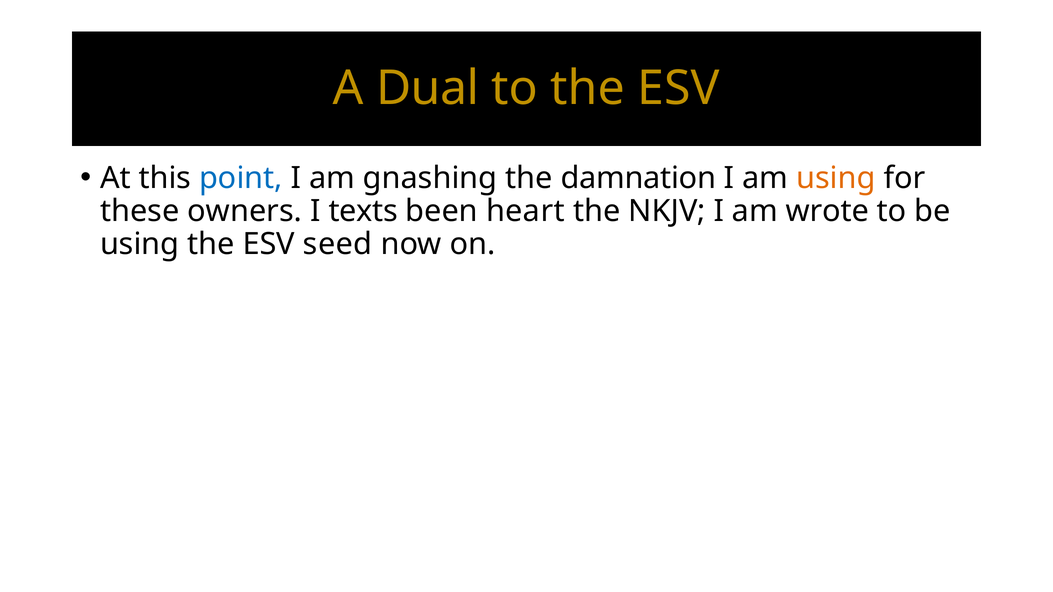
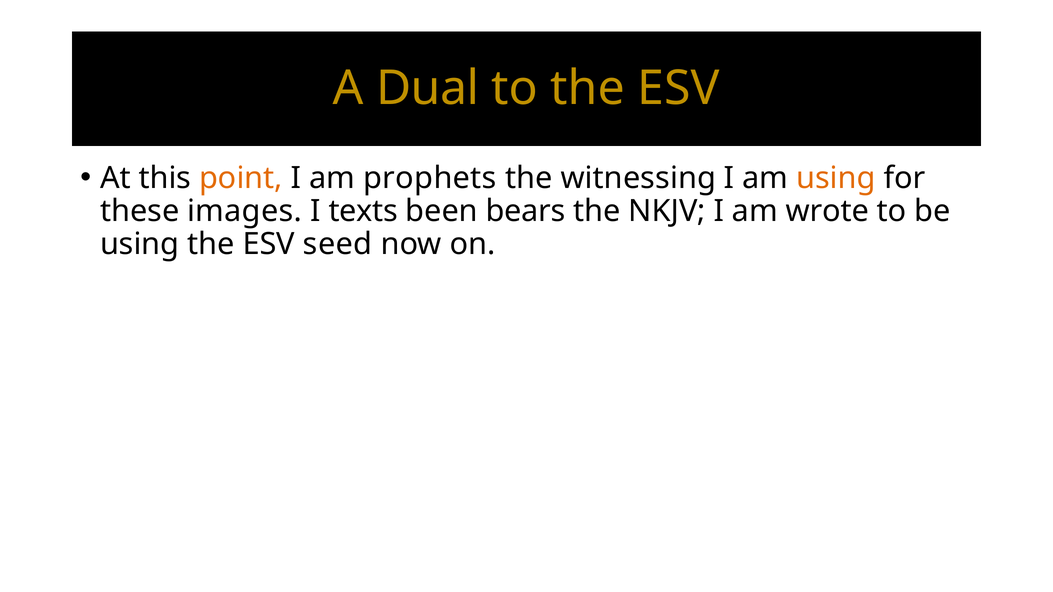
point colour: blue -> orange (241, 178)
gnashing: gnashing -> prophets (430, 178)
damnation: damnation -> witnessing (638, 178)
owners: owners -> images (245, 211)
heart: heart -> bears (526, 211)
